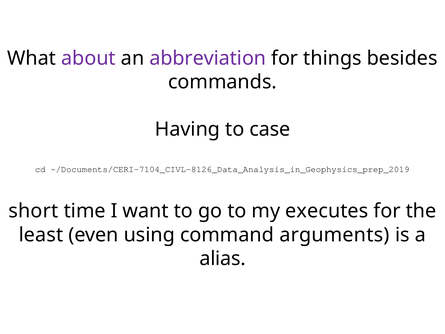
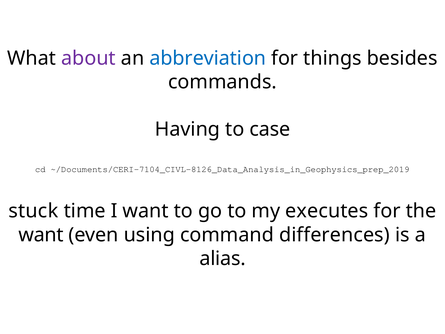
abbreviation colour: purple -> blue (208, 58)
short: short -> stuck (33, 211)
least: least -> want (41, 235)
arguments: arguments -> differences (334, 235)
